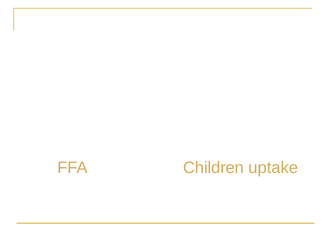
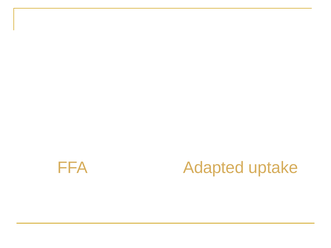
Children: Children -> Adapted (214, 168)
